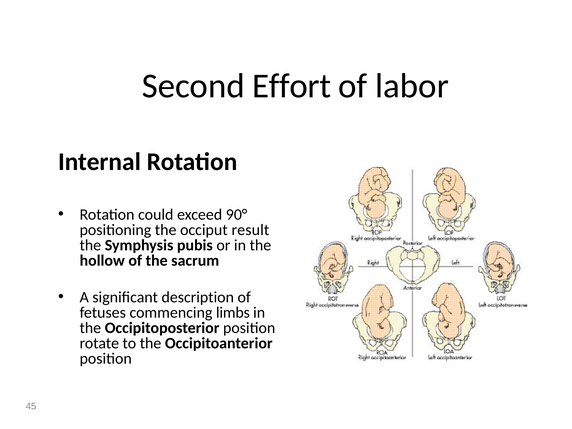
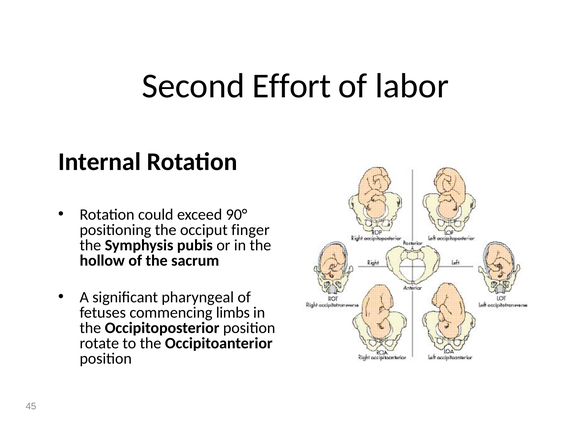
result: result -> finger (250, 230)
description: description -> pharyngeal (198, 297)
